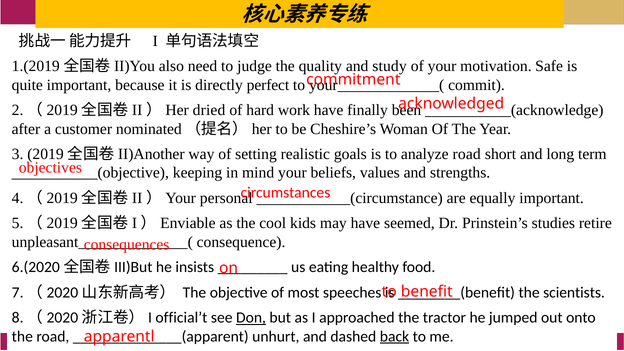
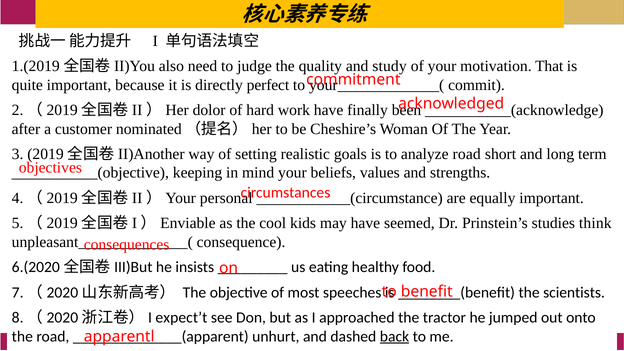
Safe: Safe -> That (549, 66)
dried: dried -> dolor (209, 110)
retire: retire -> think (595, 223)
official’t: official’t -> expect’t (181, 318)
Don underline: present -> none (251, 318)
